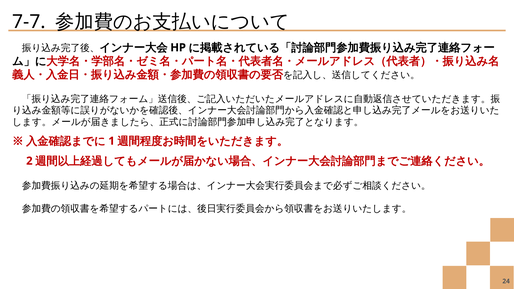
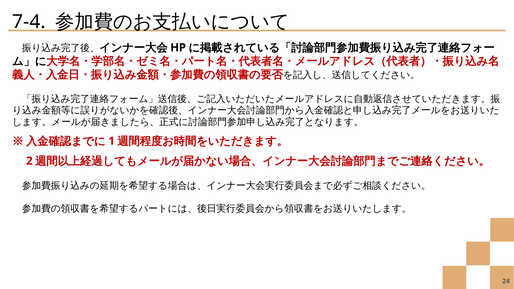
7-7: 7-7 -> 7-4 (29, 22)
